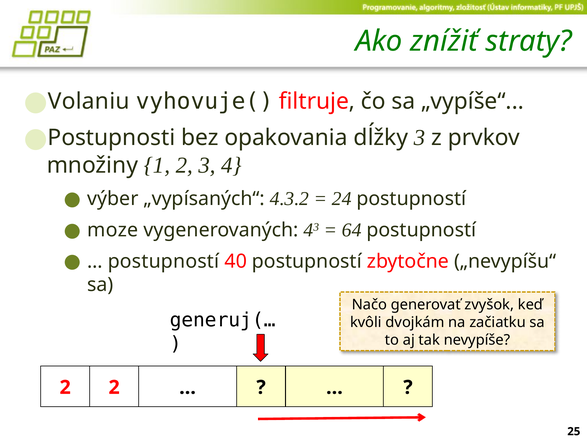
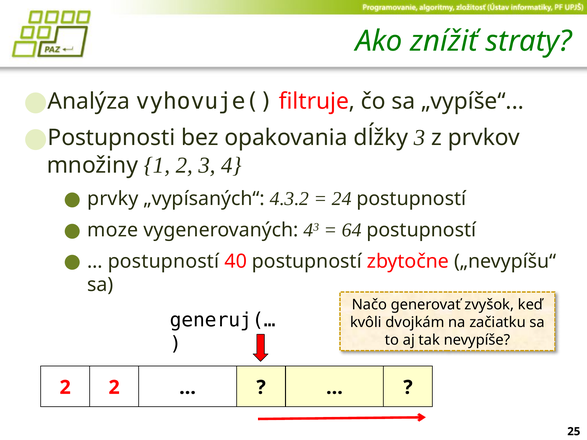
Volaniu: Volaniu -> Analýza (89, 101)
výber: výber -> prvky (113, 199)
